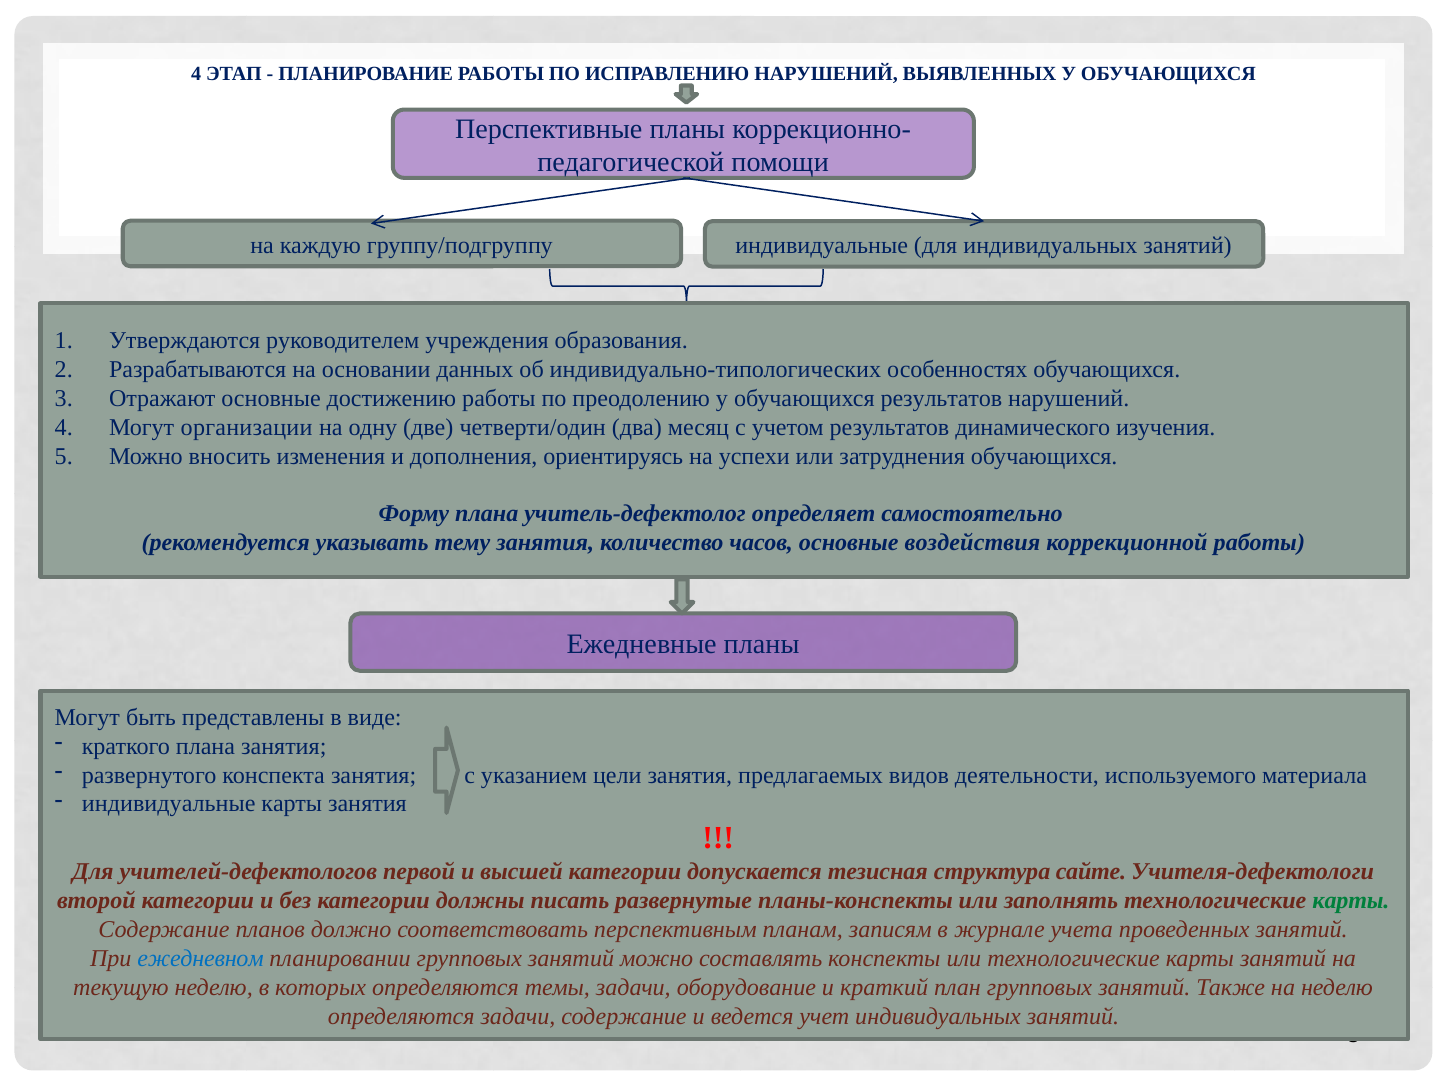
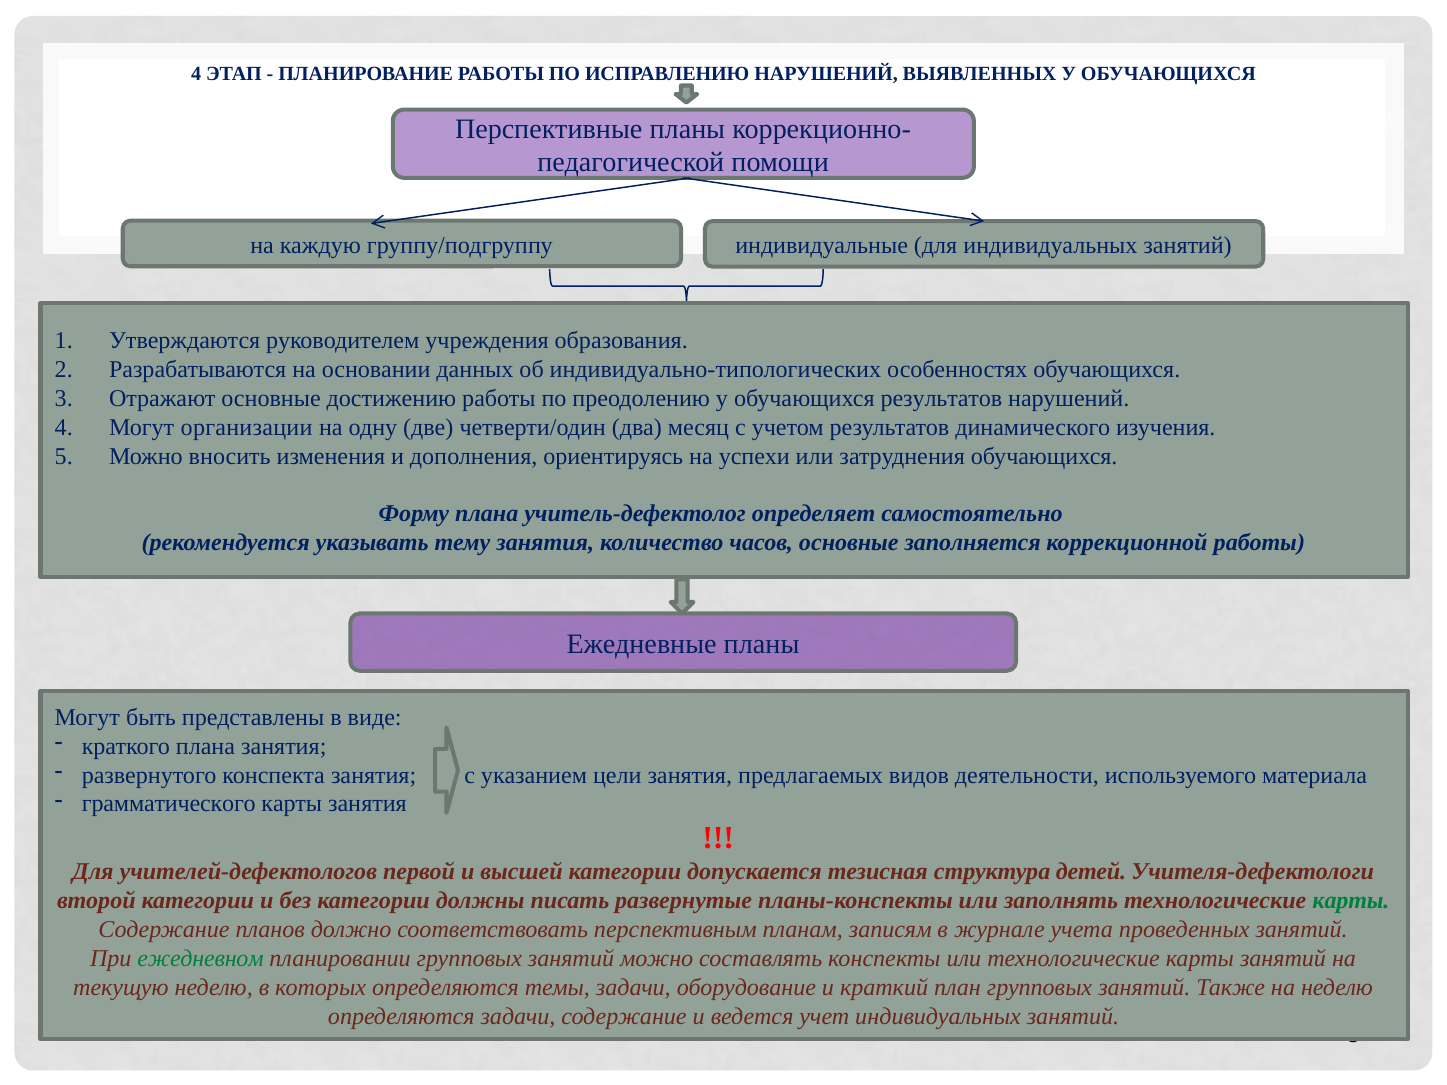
воздействия: воздействия -> заполняется (973, 543)
индивидуальные: индивидуальные -> грамматического (169, 804)
сайте: сайте -> детей (1091, 872)
ежедневном colour: blue -> green (201, 959)
